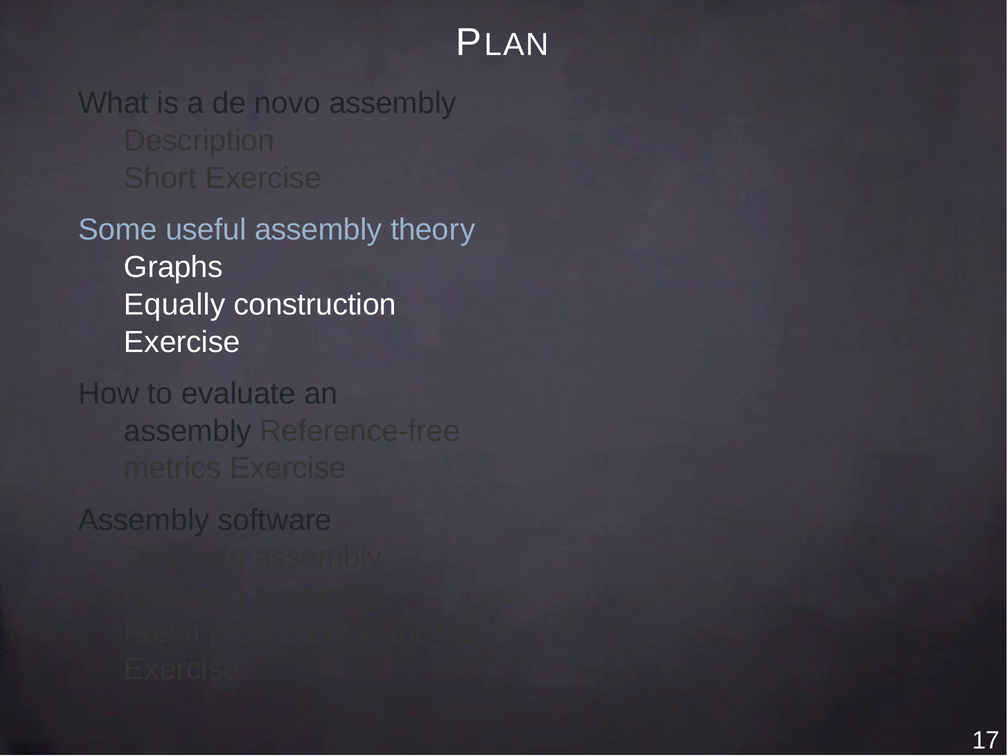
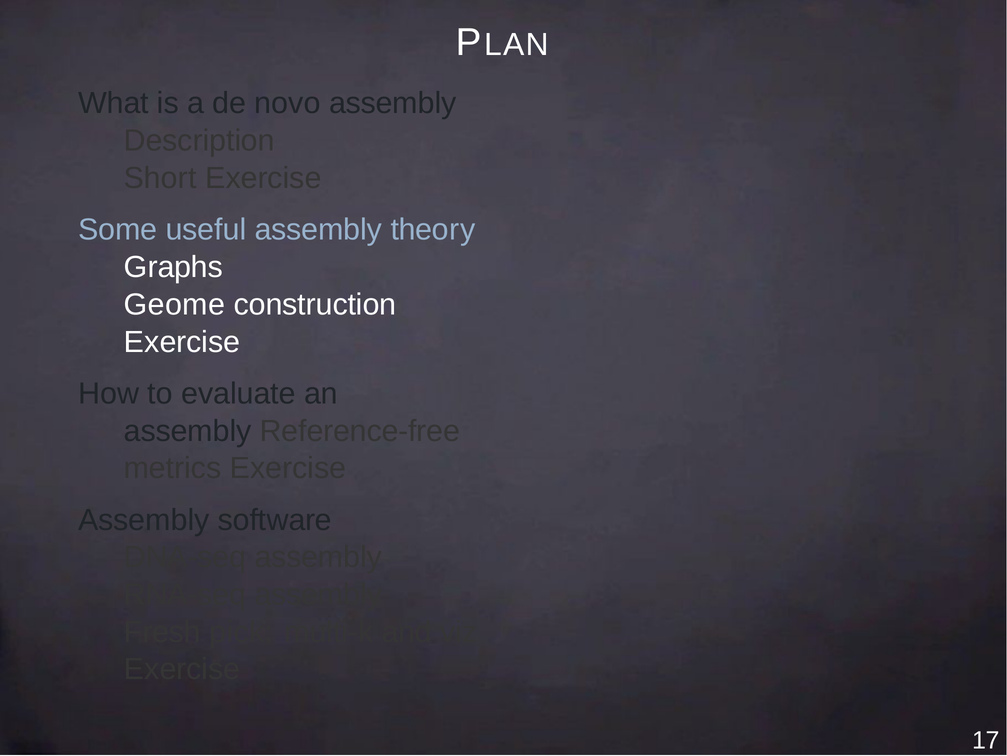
Equally: Equally -> Geome (175, 305)
